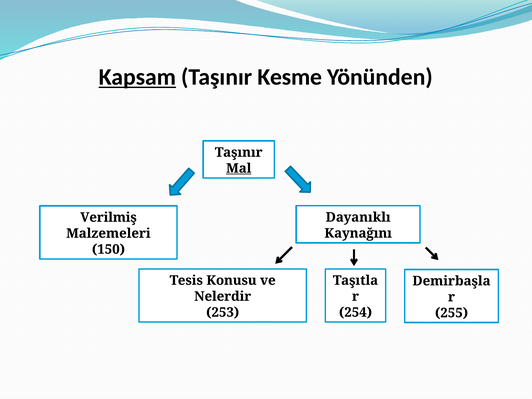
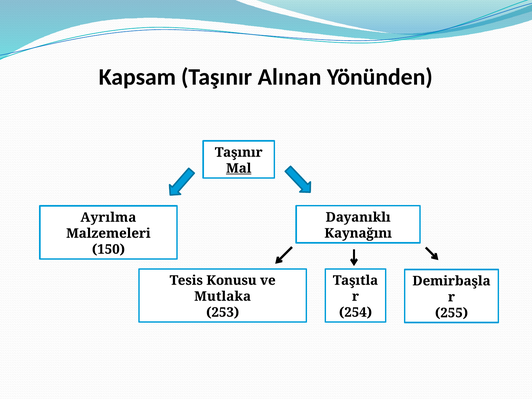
Kapsam underline: present -> none (137, 77)
Kesme: Kesme -> Alınan (290, 77)
Verilmiş: Verilmiş -> Ayrılma (108, 217)
Nelerdir: Nelerdir -> Mutlaka (223, 296)
